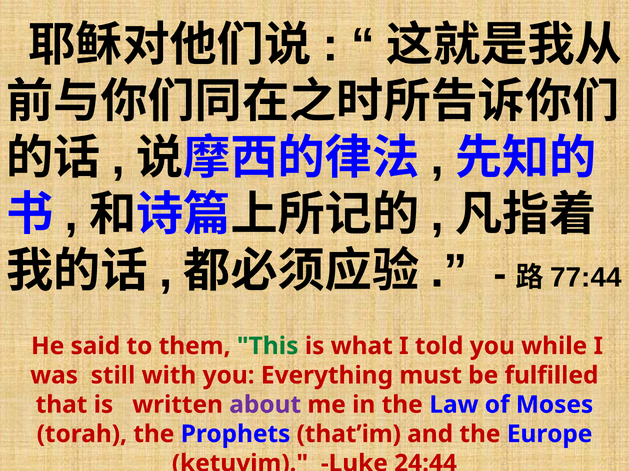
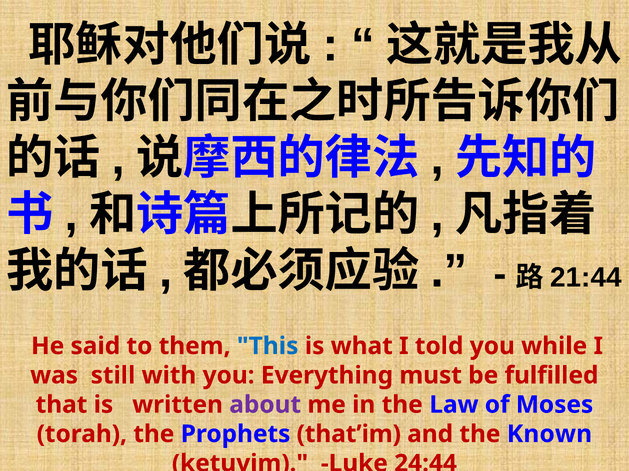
77:44: 77:44 -> 21:44 (586, 278)
This colour: green -> blue (268, 347)
Europe: Europe -> Known (549, 435)
